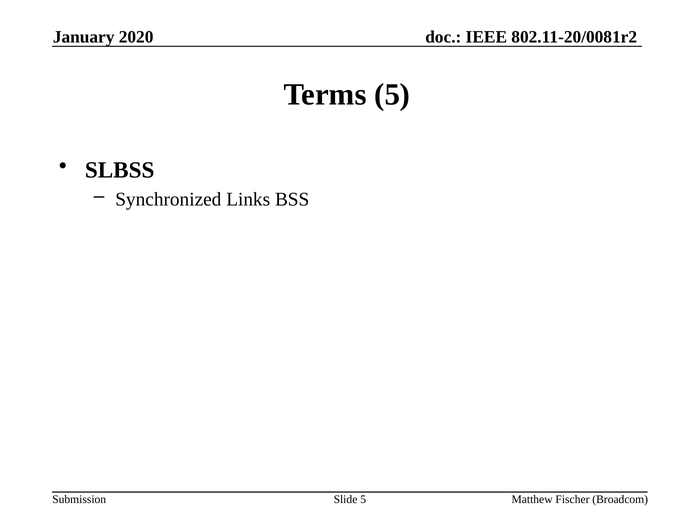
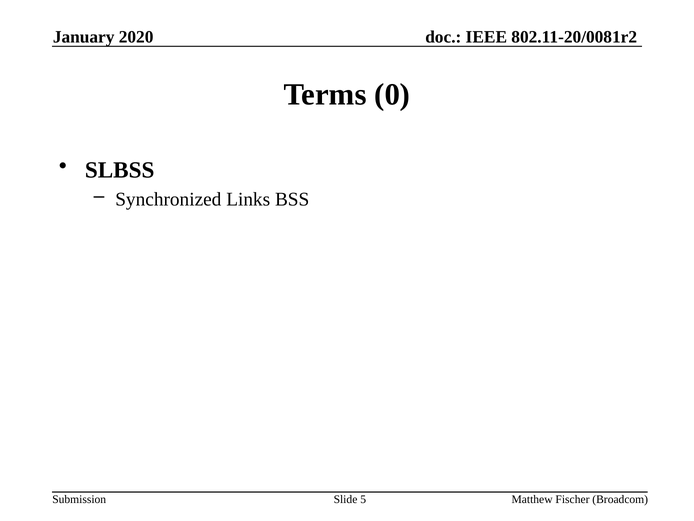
Terms 5: 5 -> 0 (392, 95)
